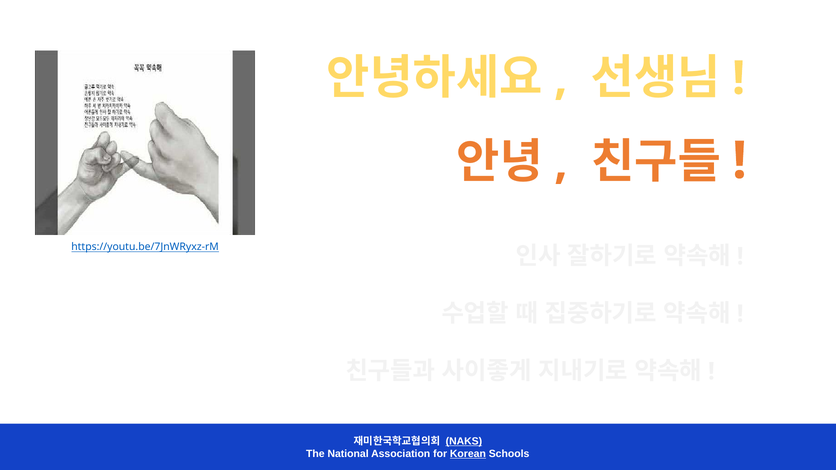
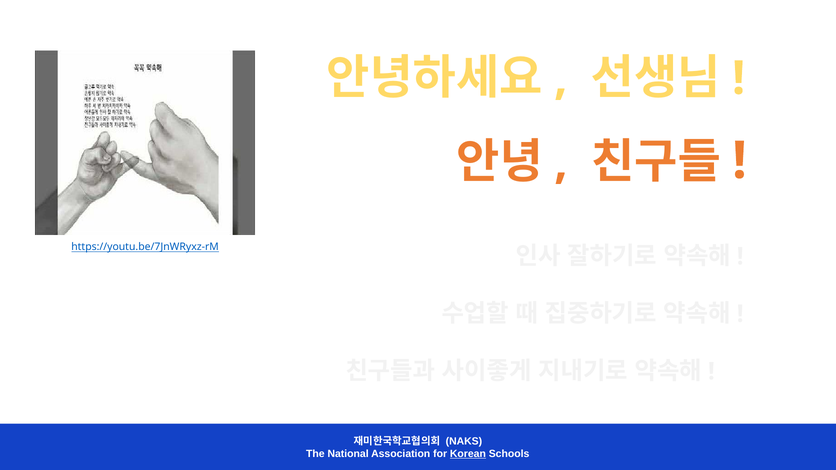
NAKS underline: present -> none (464, 442)
